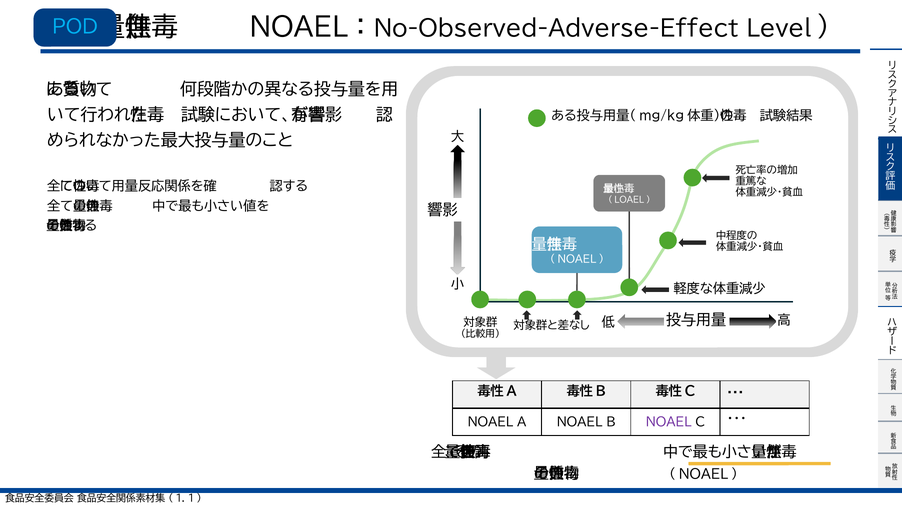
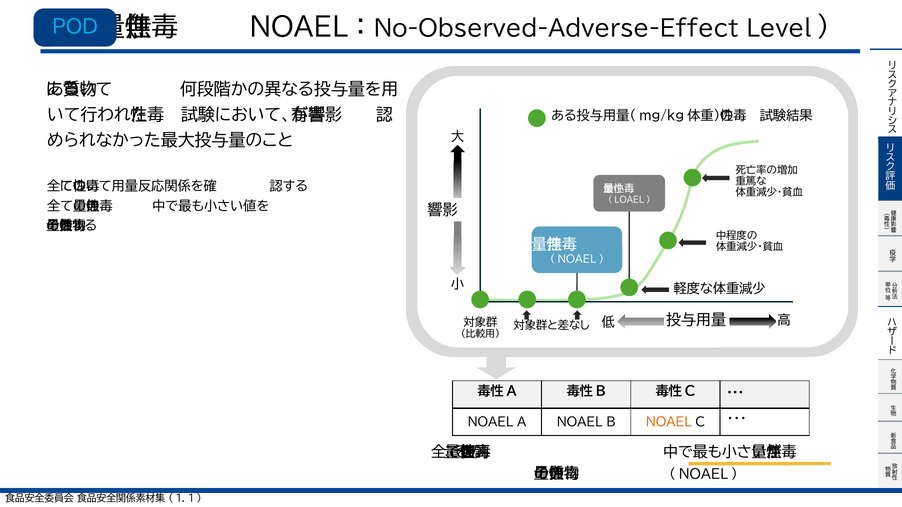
NOAEL colour: purple -> orange (669, 423)
